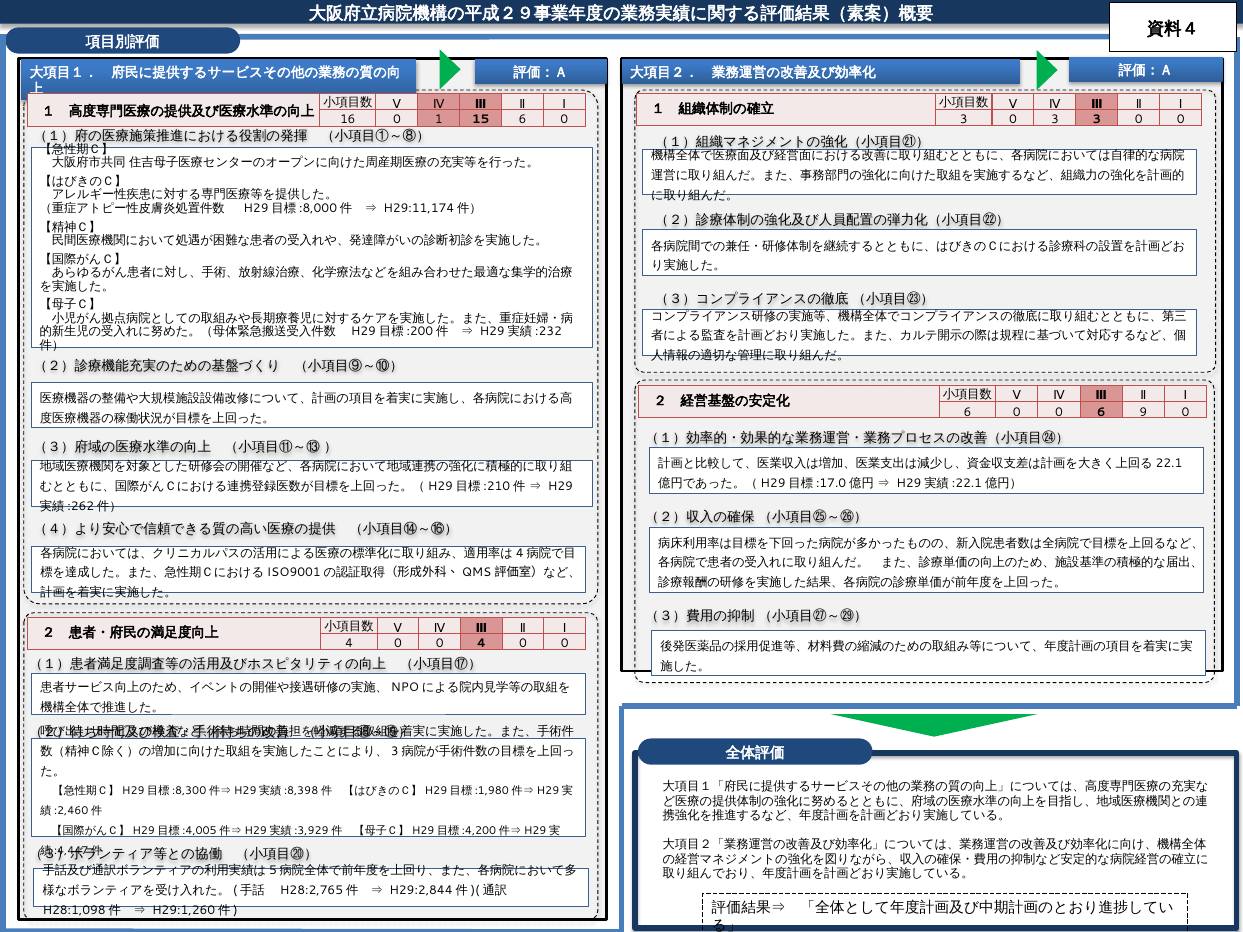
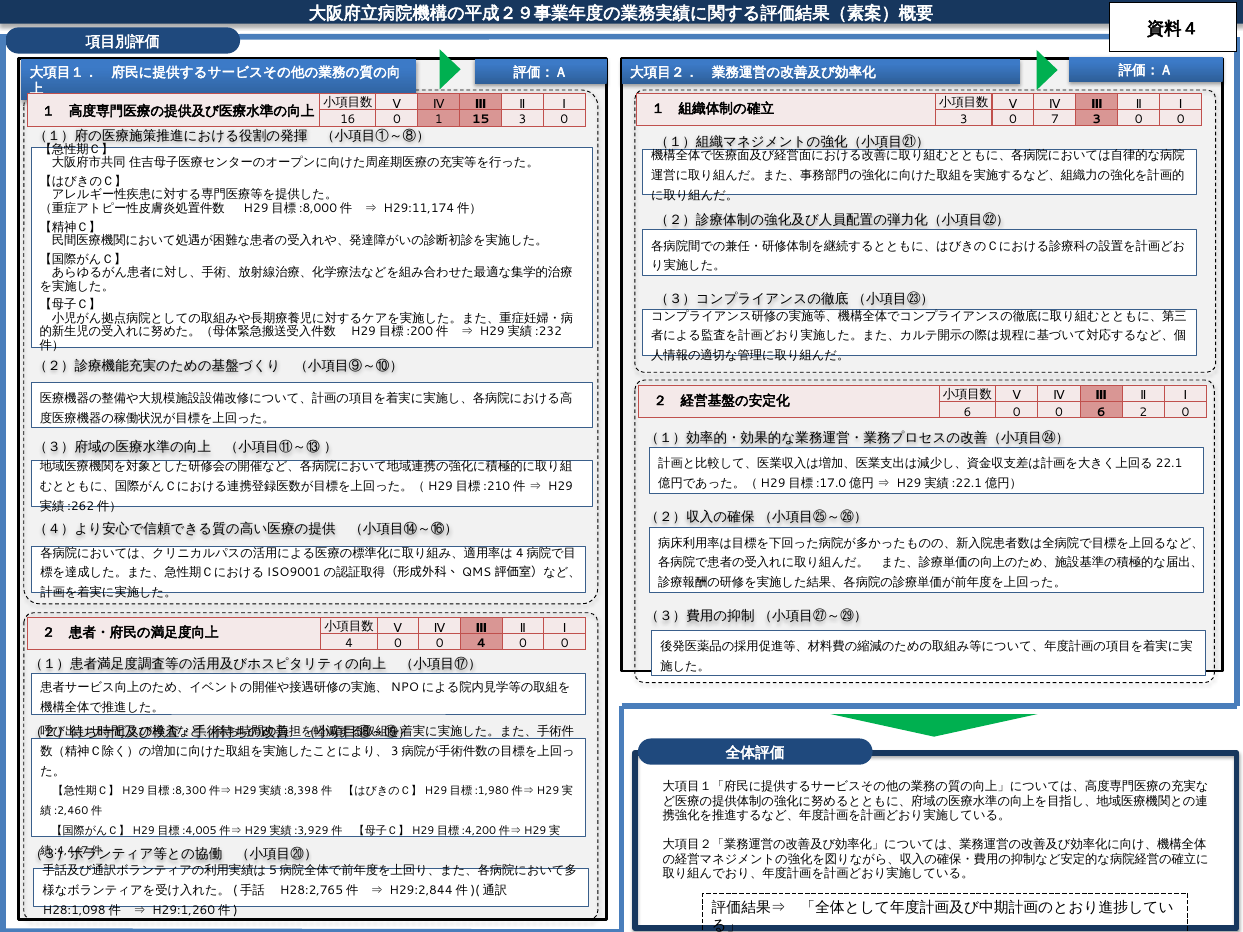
15 6: 6 -> 3 (522, 120)
0 3: 3 -> 7 (1055, 120)
9: 9 -> 2 (1143, 412)
